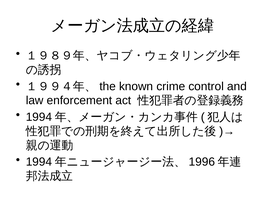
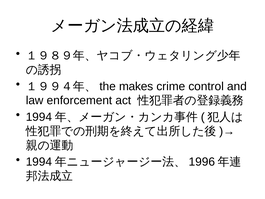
known: known -> makes (136, 86)
